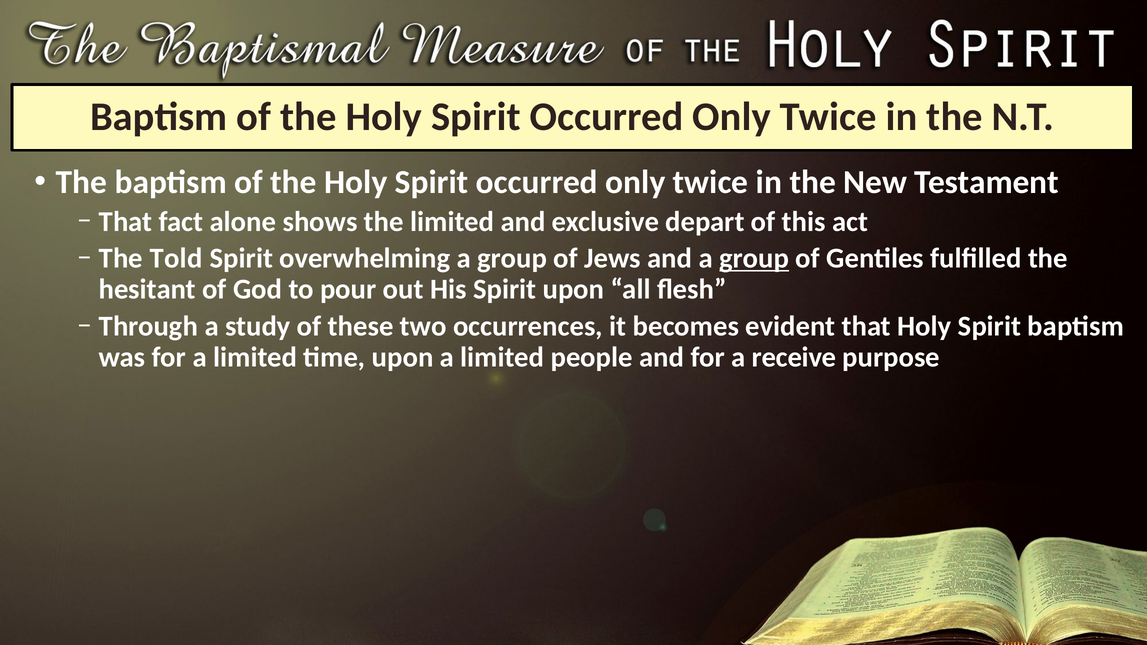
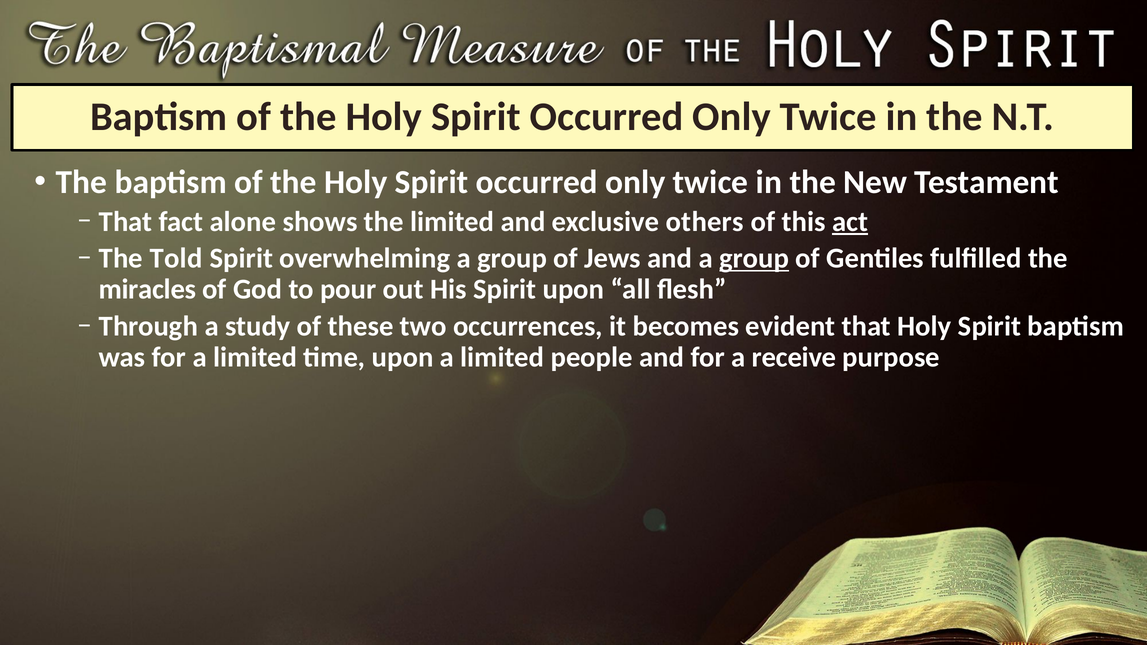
depart: depart -> others (705, 222)
act underline: none -> present (850, 222)
hesitant: hesitant -> miracles (147, 290)
